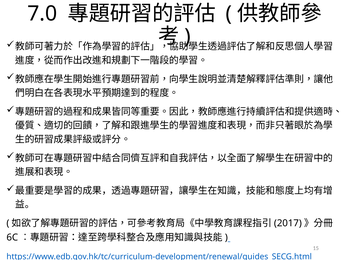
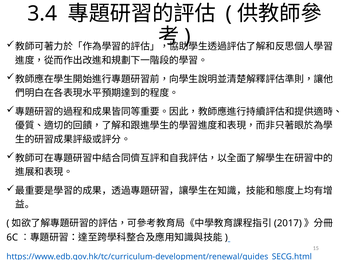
7.0: 7.0 -> 3.4 (42, 14)
